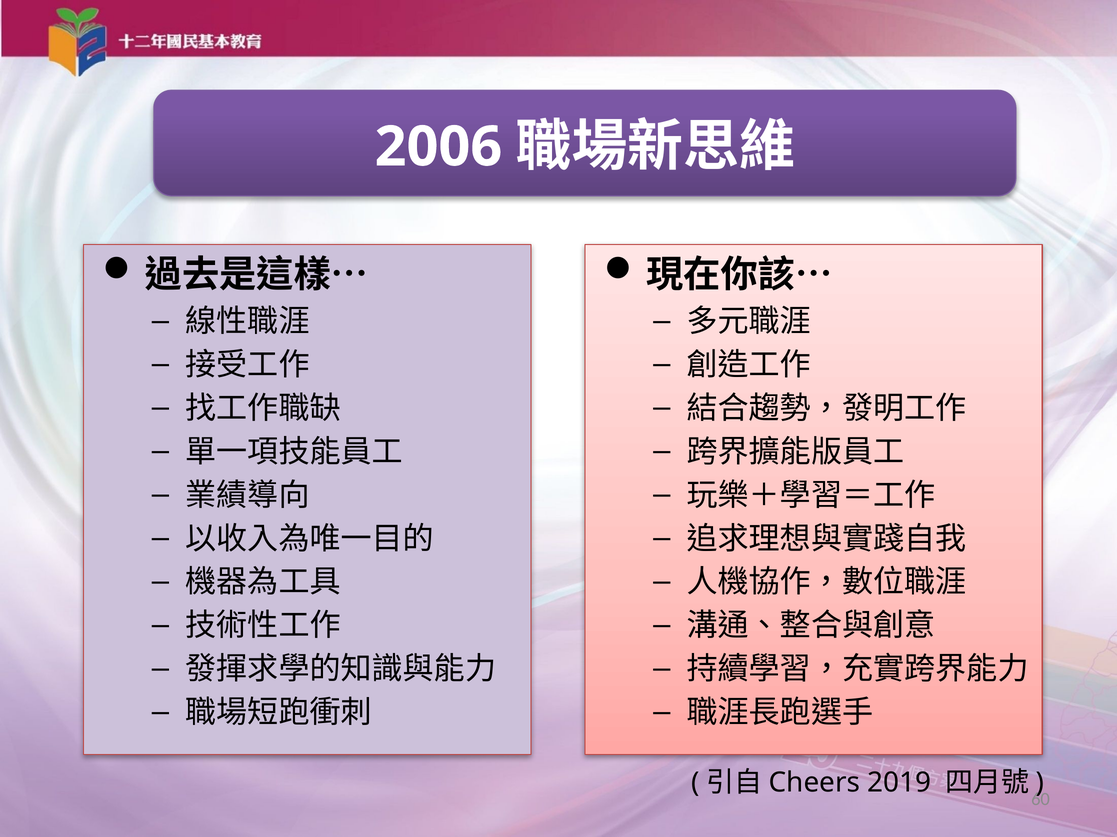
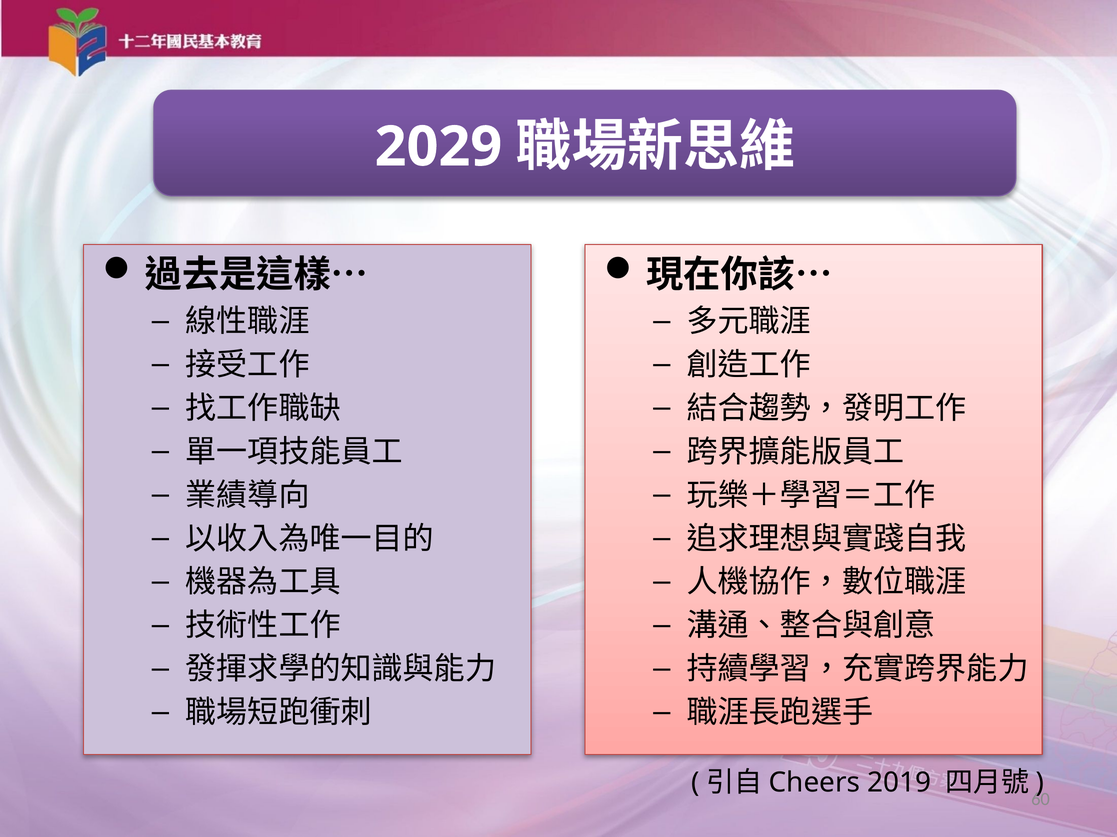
2006: 2006 -> 2029 (438, 147)
